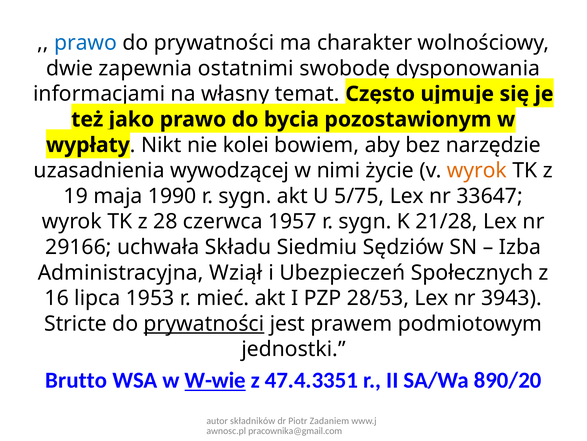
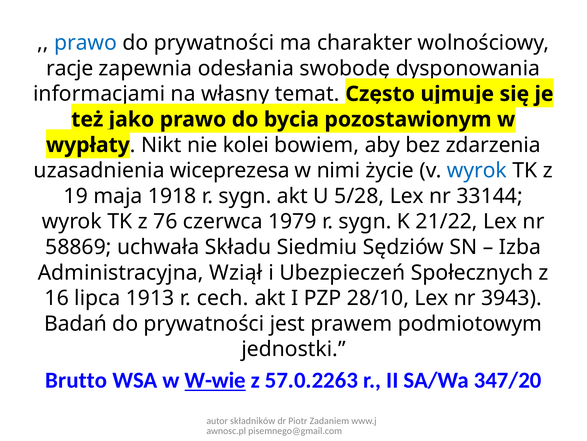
dwie: dwie -> racje (70, 68)
ostatnimi: ostatnimi -> odesłania (246, 68)
narzędzie: narzędzie -> zdarzenia (493, 145)
wywodzącej: wywodzącej -> wiceprezesa (230, 170)
wyrok colour: orange -> blue (477, 170)
1990: 1990 -> 1918 (172, 196)
5/75: 5/75 -> 5/28 (359, 196)
33647: 33647 -> 33144 (490, 196)
28: 28 -> 76 (165, 221)
1957: 1957 -> 1979 (292, 221)
21/28: 21/28 -> 21/22 (447, 221)
29166: 29166 -> 58869 (78, 247)
1953: 1953 -> 1913 (150, 298)
mieć: mieć -> cech (223, 298)
28/53: 28/53 -> 28/10 (378, 298)
Stricte: Stricte -> Badań (76, 323)
prywatności underline: present -> none (204, 323)
47.4.3351: 47.4.3351 -> 57.0.2263 (311, 380)
890/20: 890/20 -> 347/20 (508, 380)
pracownika@gmail.com: pracownika@gmail.com -> pisemnego@gmail.com (295, 430)
